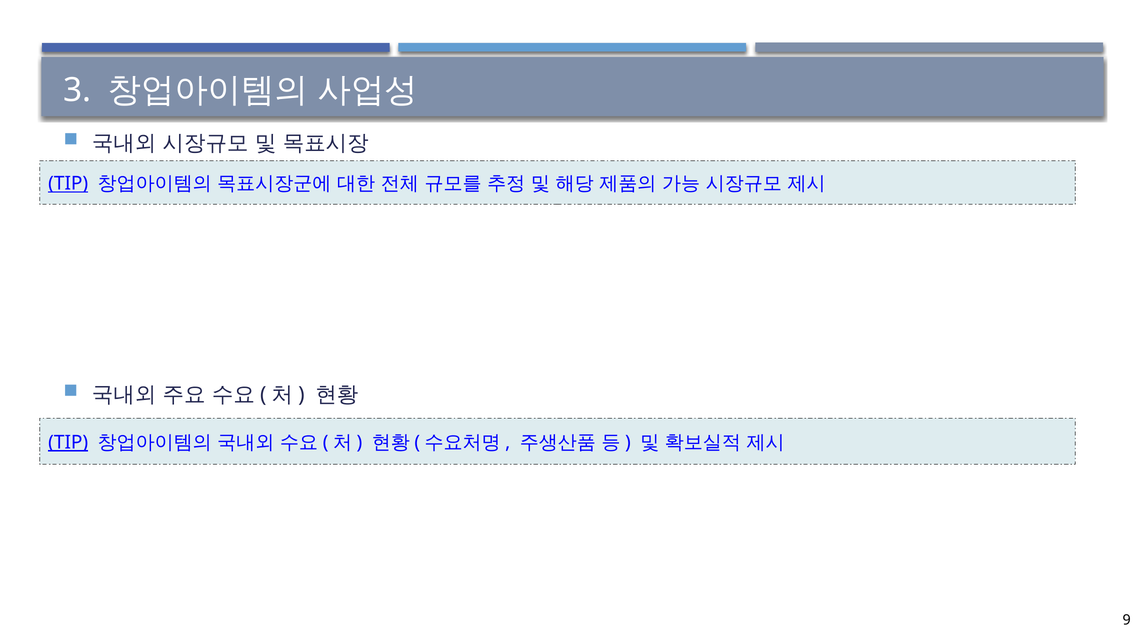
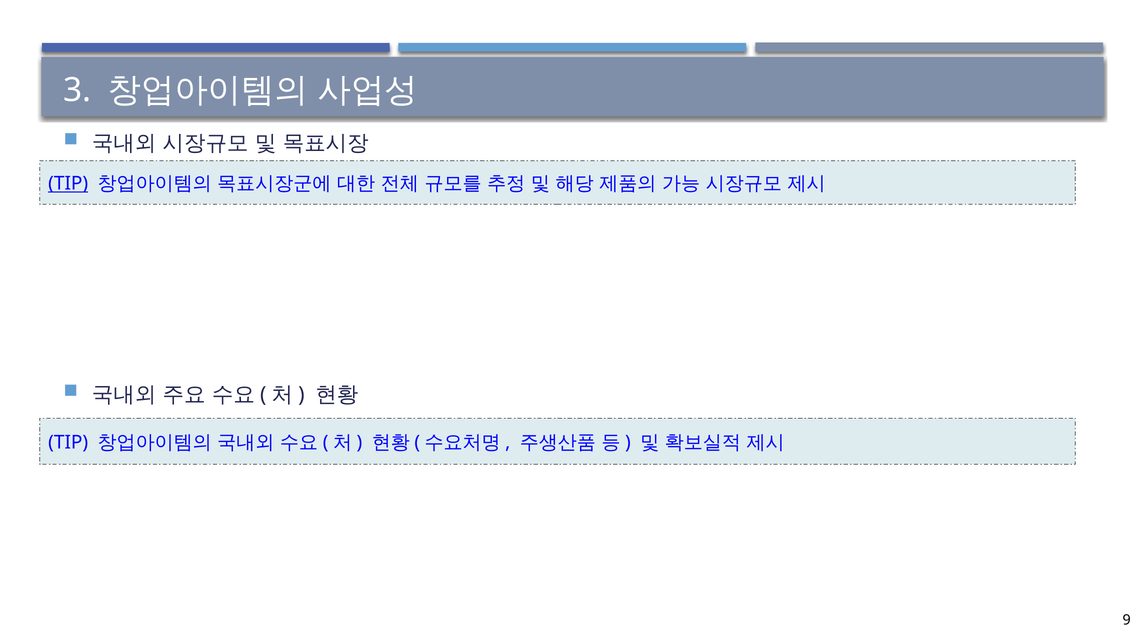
TIP underline: present -> none (68, 443)
